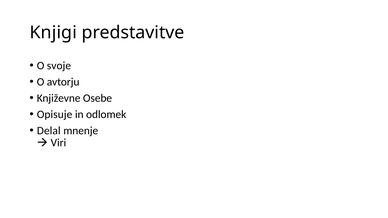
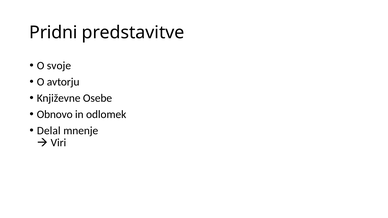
Knjigi: Knjigi -> Pridni (53, 33)
Opisuje: Opisuje -> Obnovo (55, 114)
